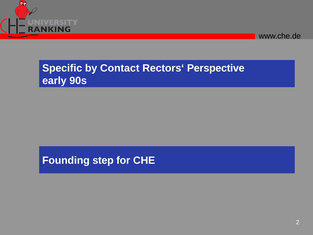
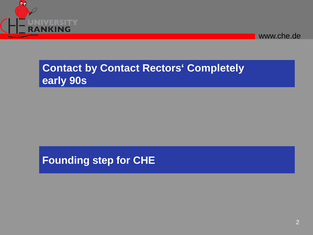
Specific: Specific -> Contact (62, 68)
Perspective: Perspective -> Completely (216, 68)
